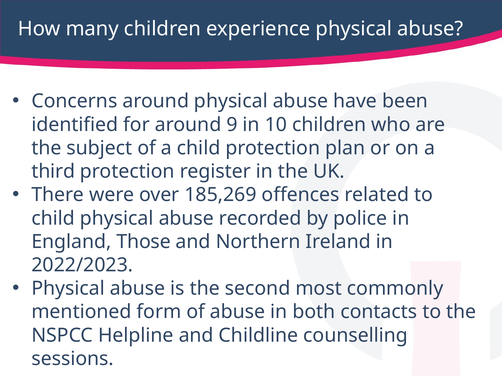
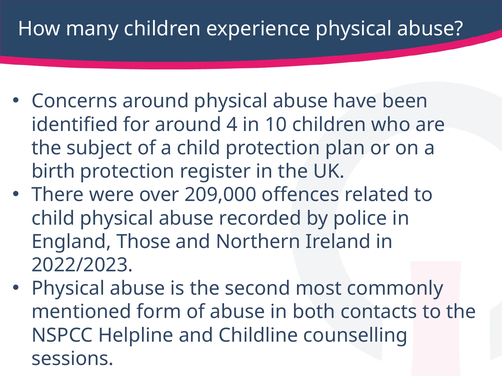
9: 9 -> 4 (232, 125)
third: third -> birth (53, 172)
185,269: 185,269 -> 209,000 (221, 195)
